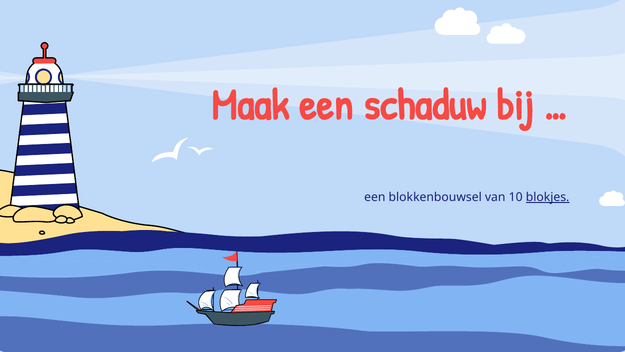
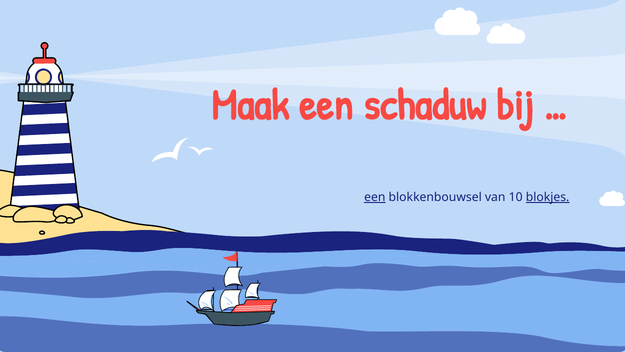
een underline: none -> present (375, 197)
